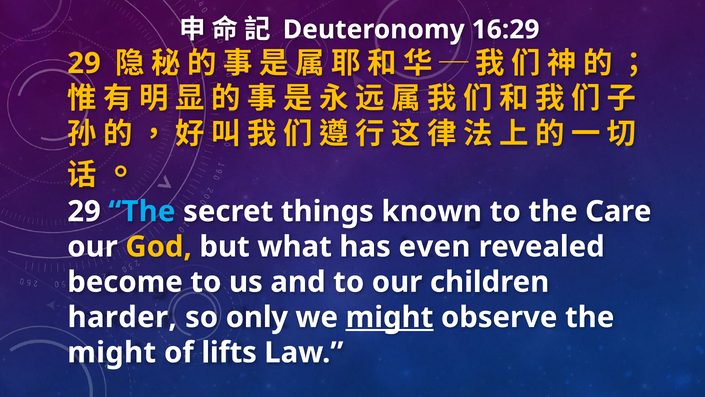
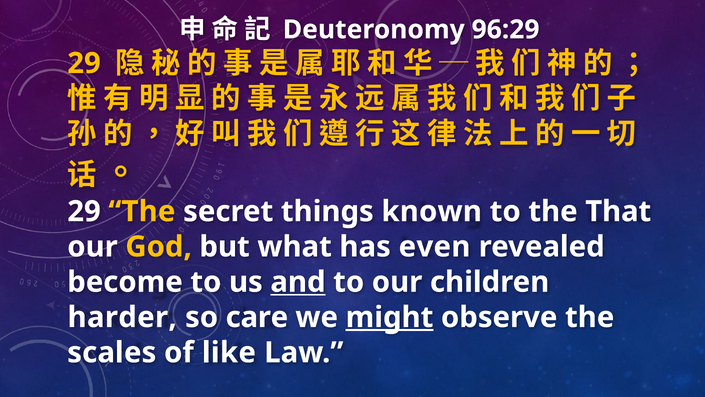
16:29: 16:29 -> 96:29 (506, 30)
The colour: light blue -> yellow (142, 211)
Care: Care -> That (618, 211)
and underline: none -> present (298, 282)
only: only -> care (257, 317)
might: might -> scales (112, 352)
lifts: lifts -> like (229, 352)
